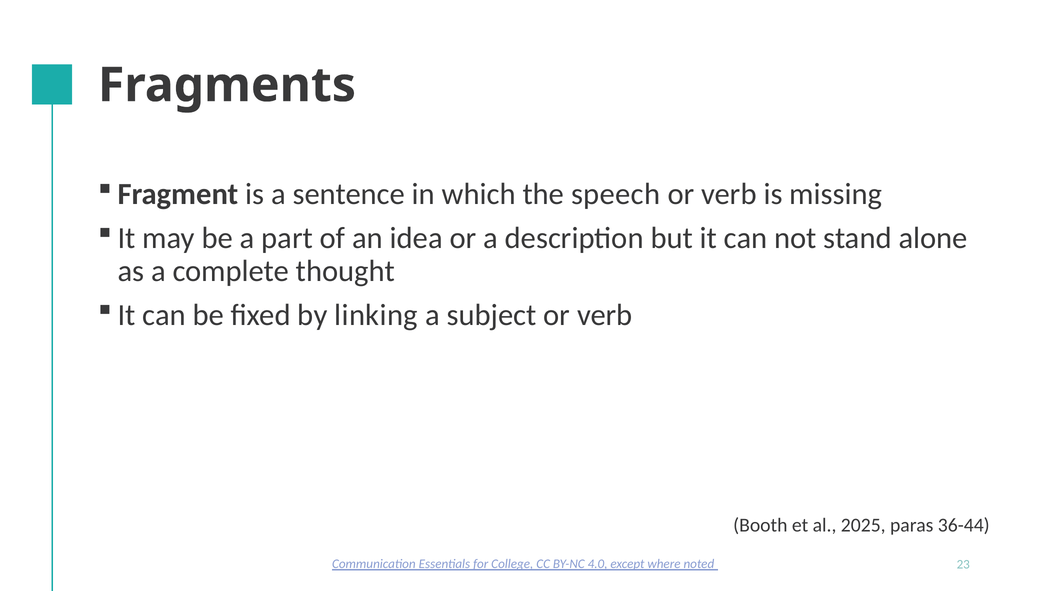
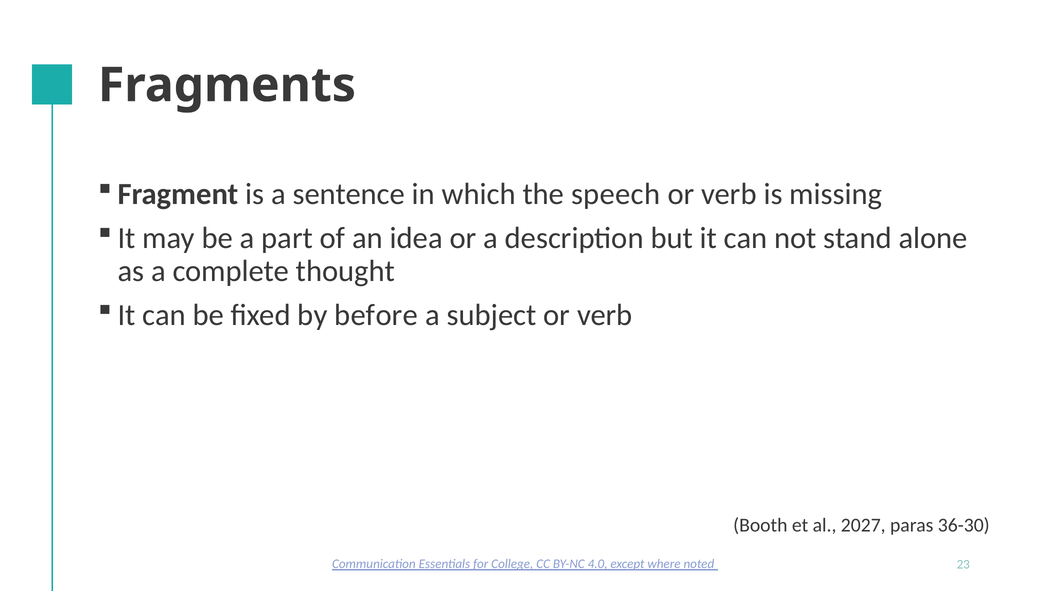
linking: linking -> before (376, 315)
2025: 2025 -> 2027 (863, 525)
36-44: 36-44 -> 36-30 (964, 525)
